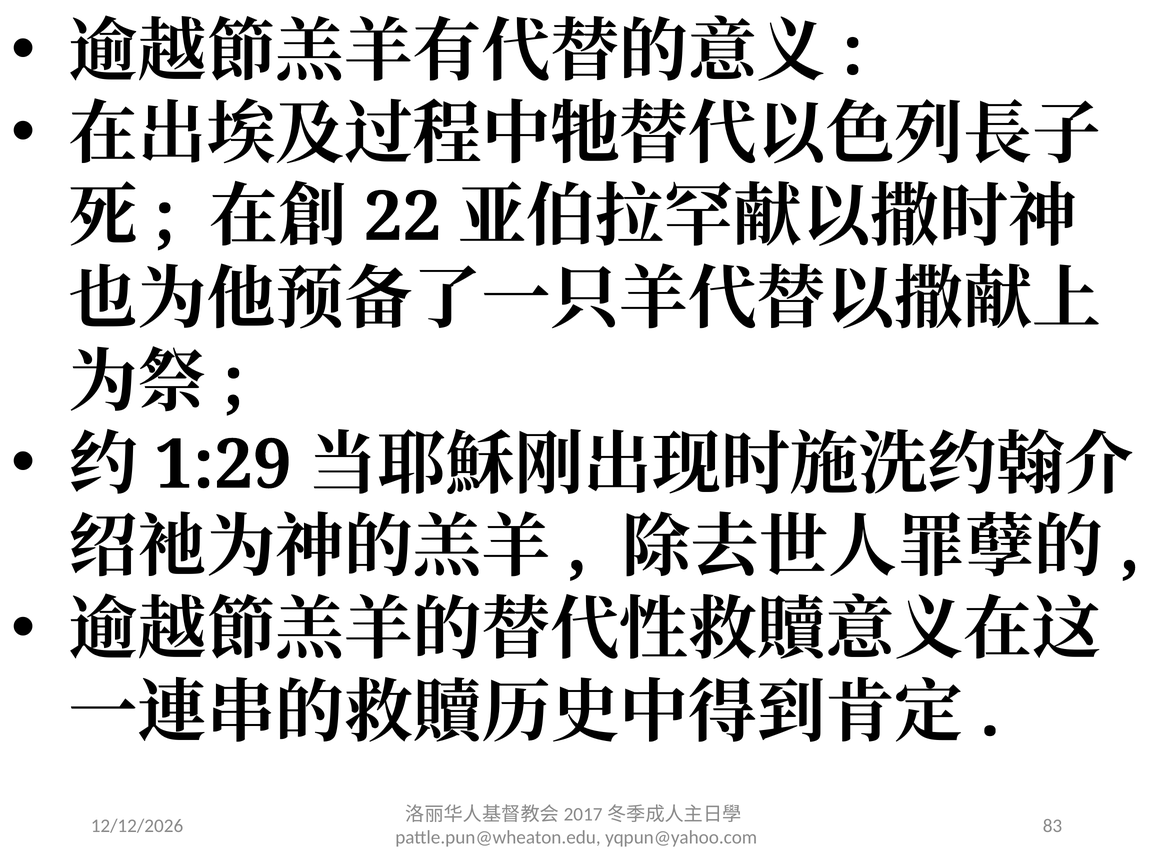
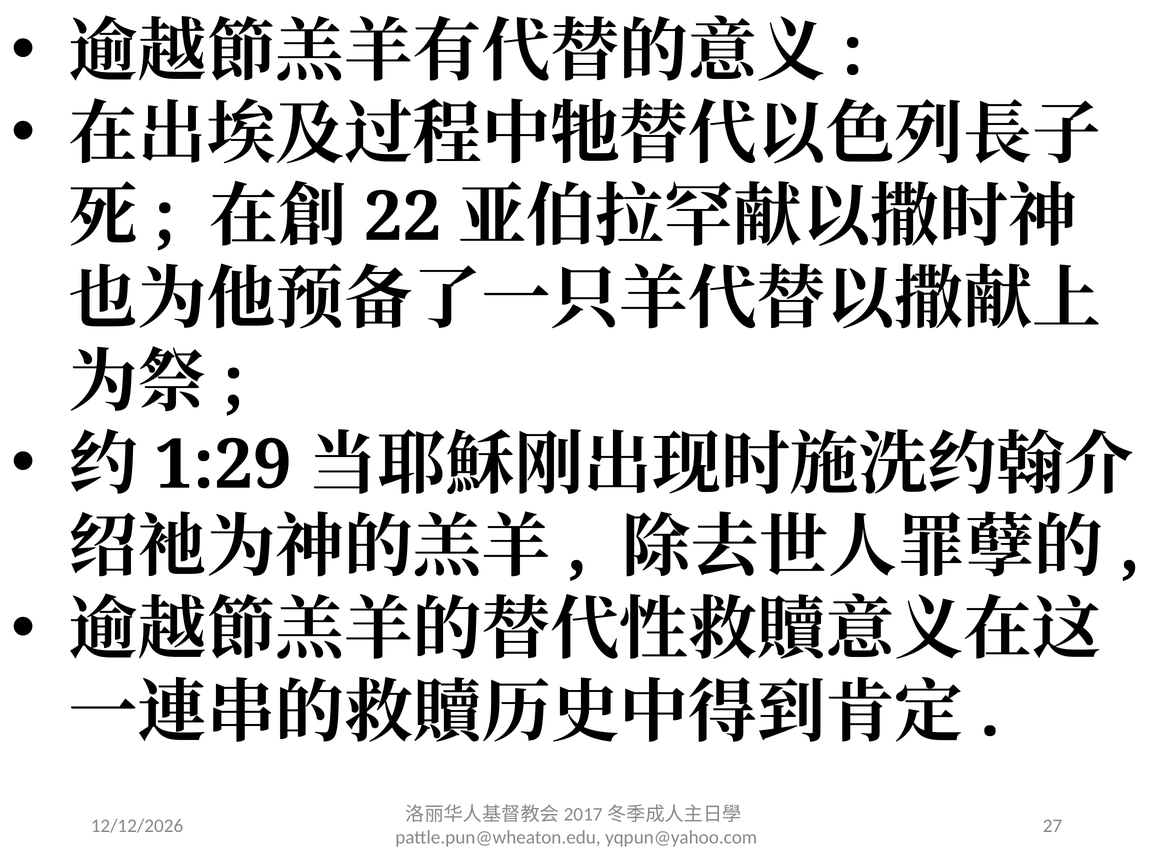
83: 83 -> 27 (1052, 826)
